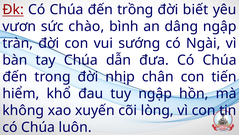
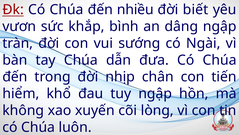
trồng: trồng -> nhiều (135, 10)
chào: chào -> khắp (86, 26)
